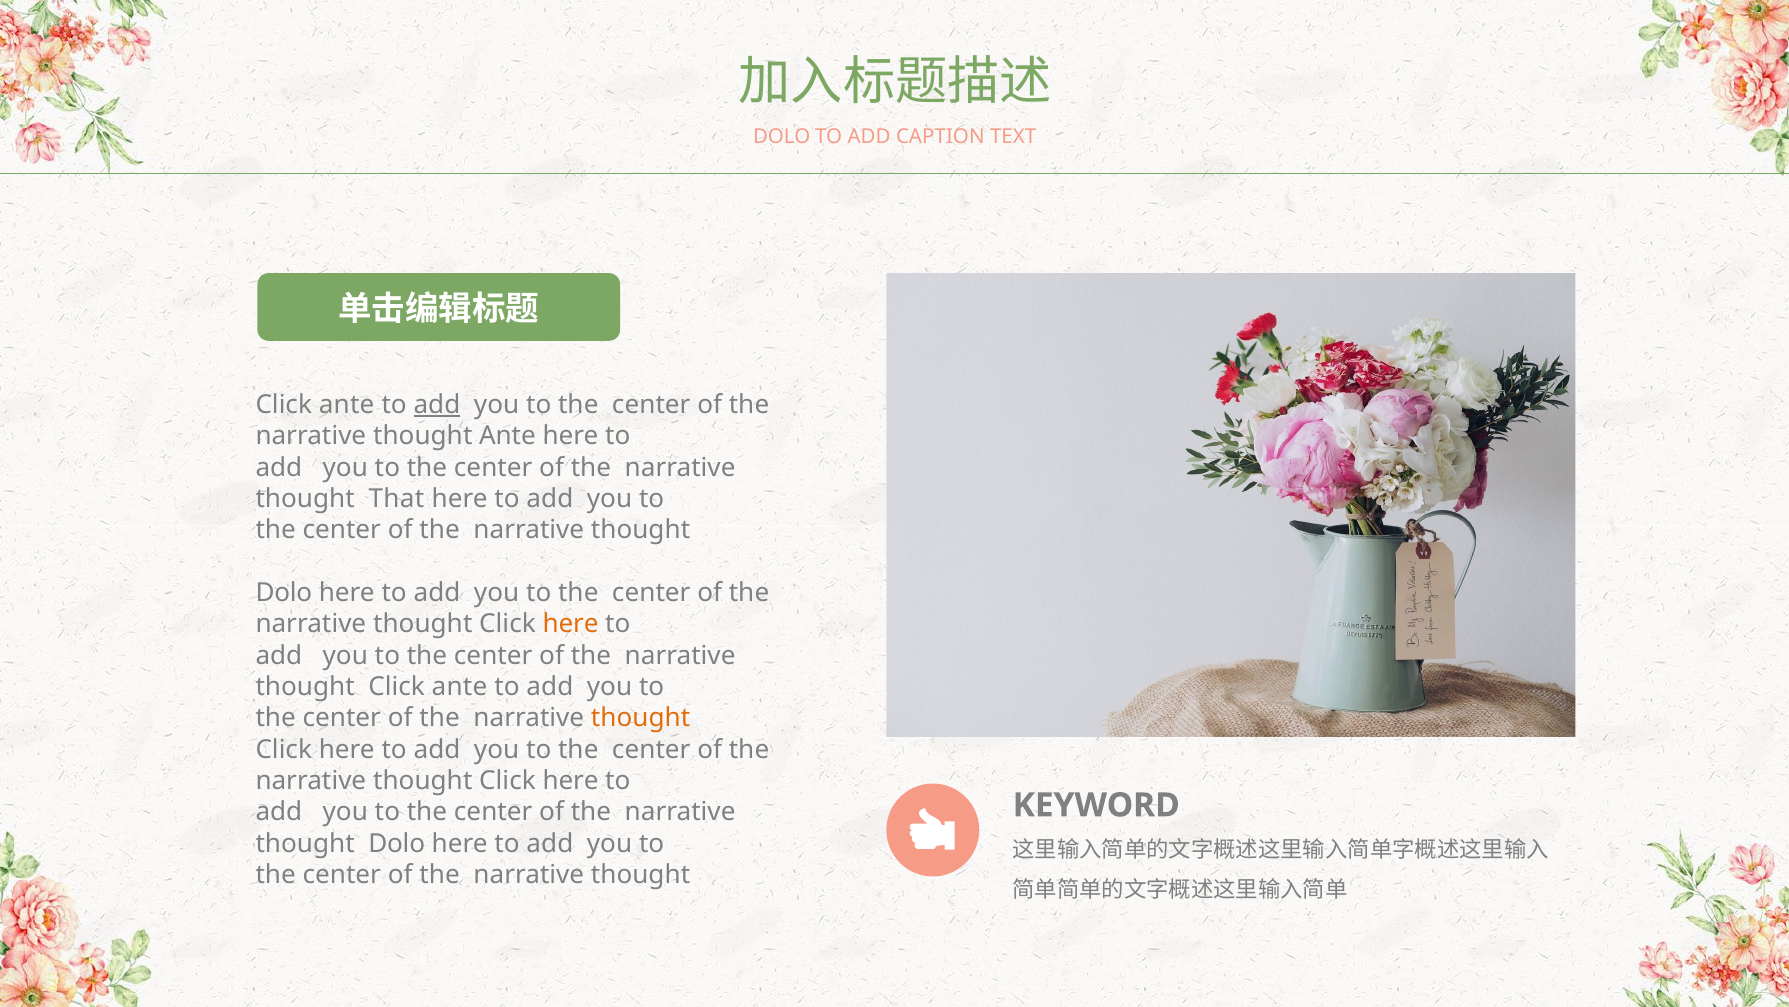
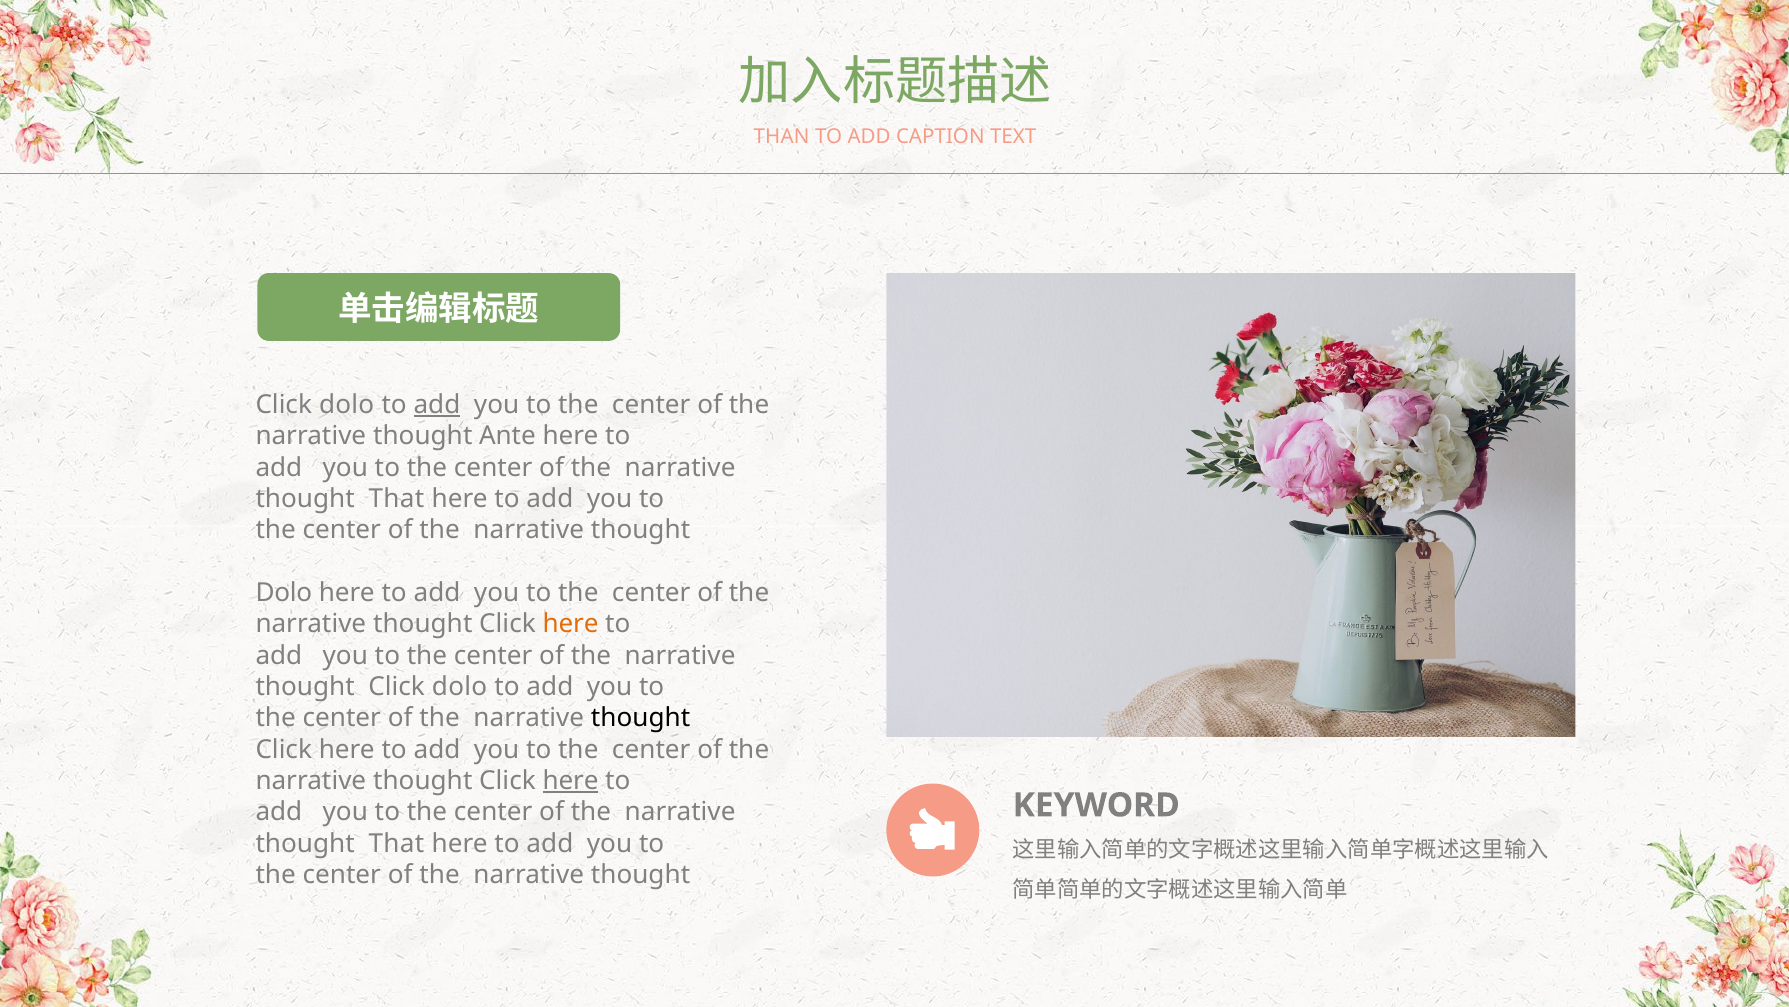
DOLO: DOLO -> THAN (782, 136)
ante: ante -> dolo (347, 405)
thought Click ante: ante -> dolo (460, 687)
thought colour: orange -> black (641, 718)
here underline: none -> present (571, 781)
Dolo: Dolo -> That (396, 843)
